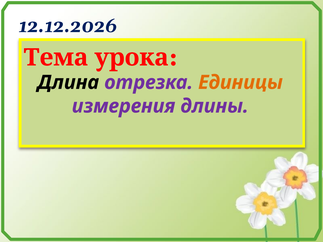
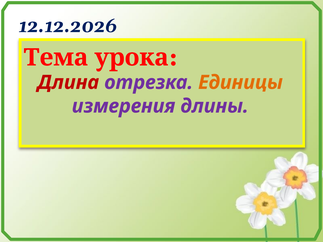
Длина colour: black -> red (68, 83)
